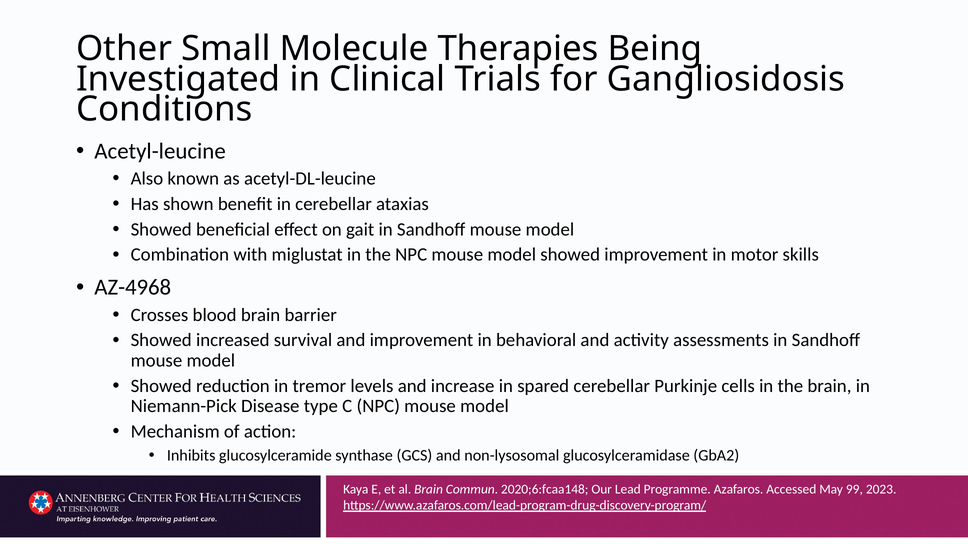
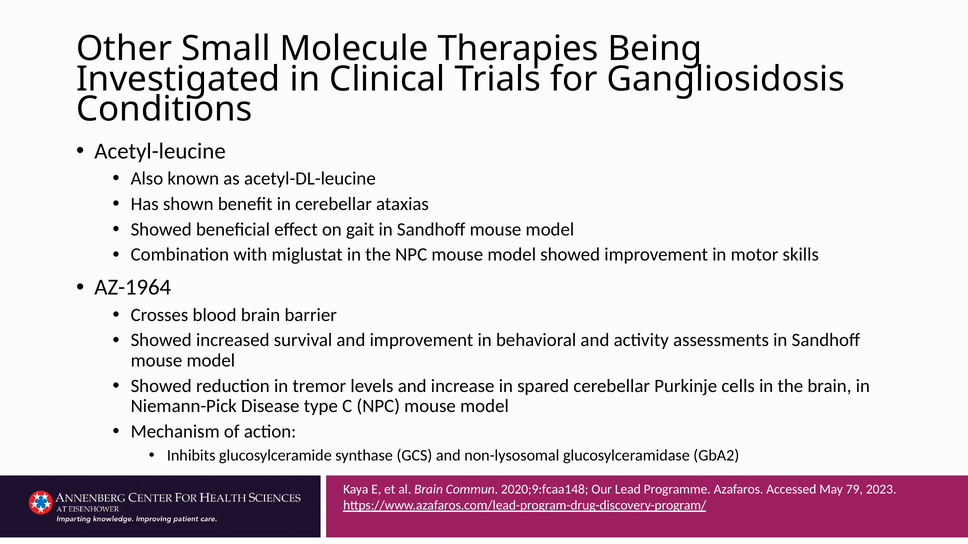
AZ-4968: AZ-4968 -> AZ-1964 (133, 288)
2020;6:fcaa148: 2020;6:fcaa148 -> 2020;9:fcaa148 (545, 490)
99: 99 -> 79 (854, 490)
